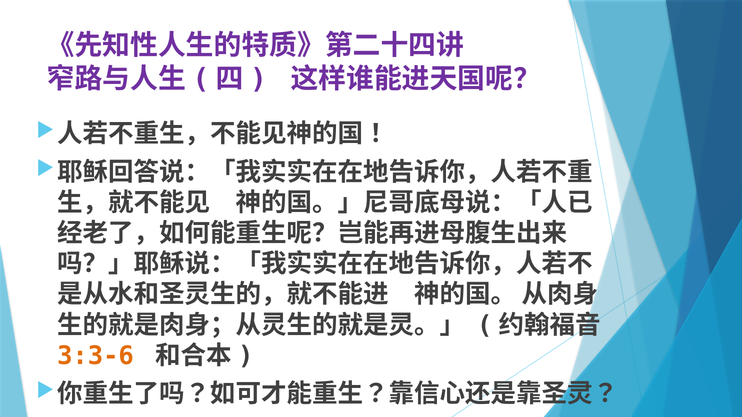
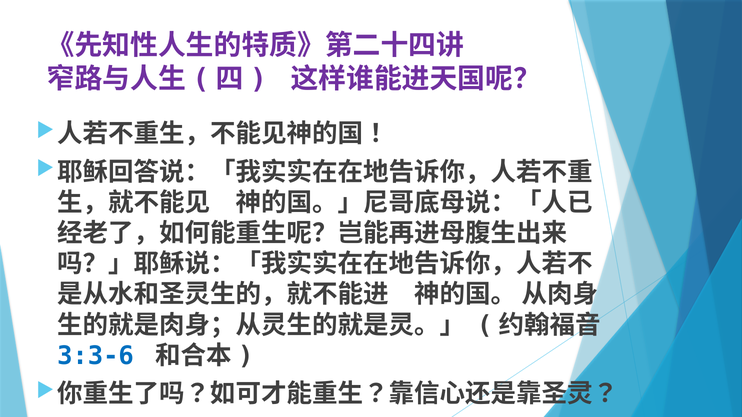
3:3-6 colour: orange -> blue (96, 356)
